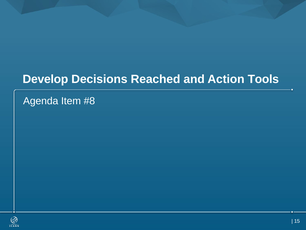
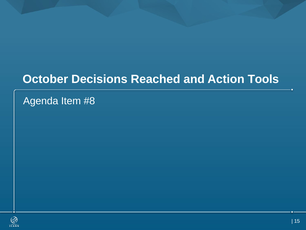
Develop: Develop -> October (45, 79)
